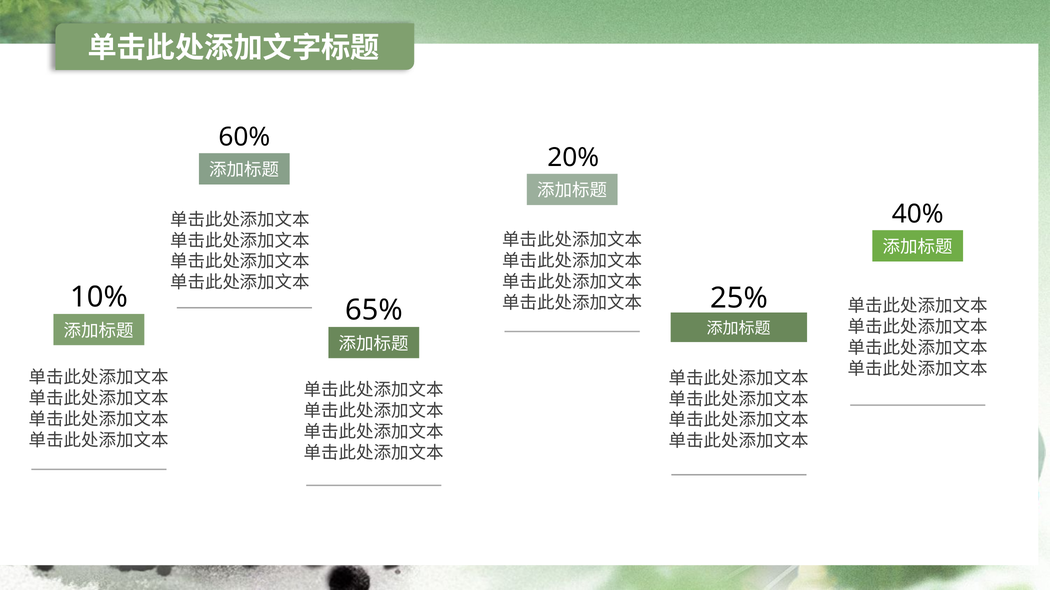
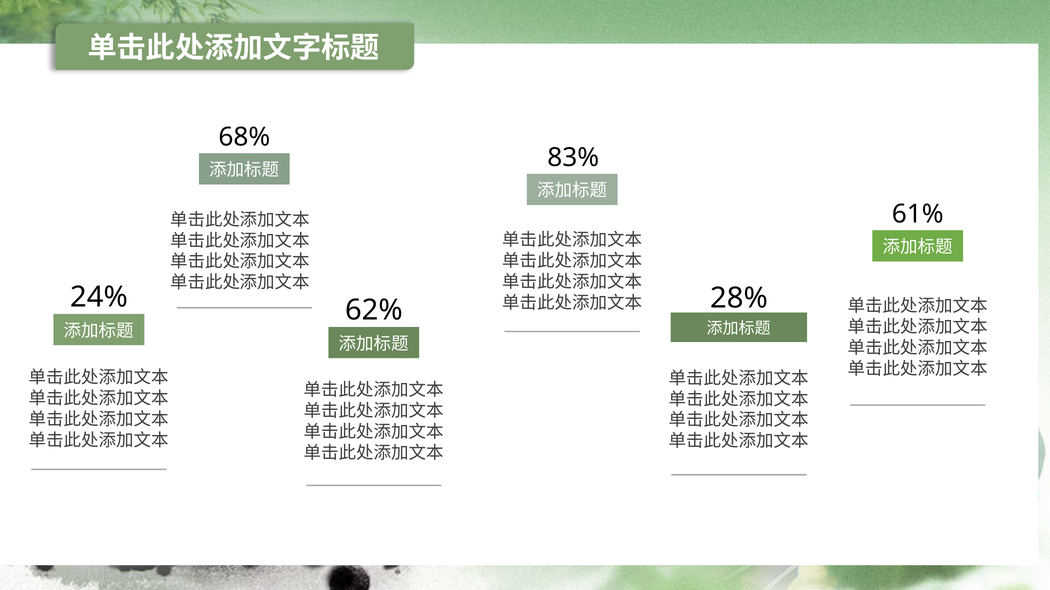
60%: 60% -> 68% (244, 137)
20%: 20% -> 83% (573, 158)
40%: 40% -> 61% (918, 214)
10%: 10% -> 24% (99, 297)
25%: 25% -> 28% (739, 299)
65%: 65% -> 62% (374, 310)
